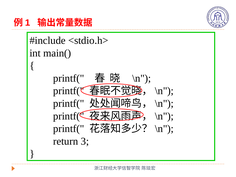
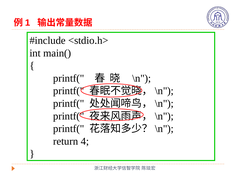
3: 3 -> 4 (85, 141)
